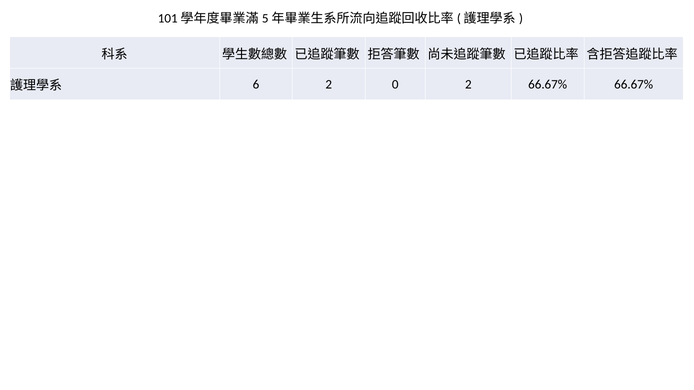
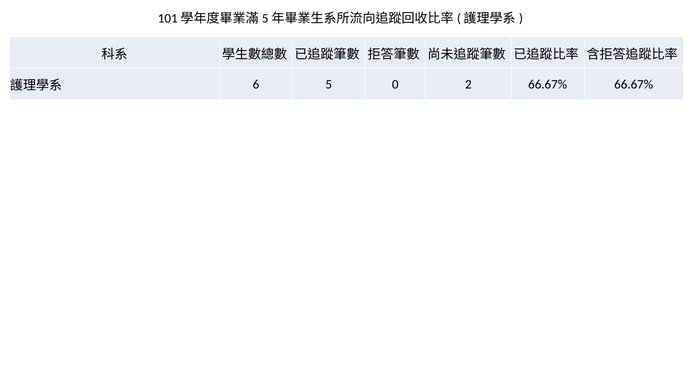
6 2: 2 -> 5 (329, 85)
